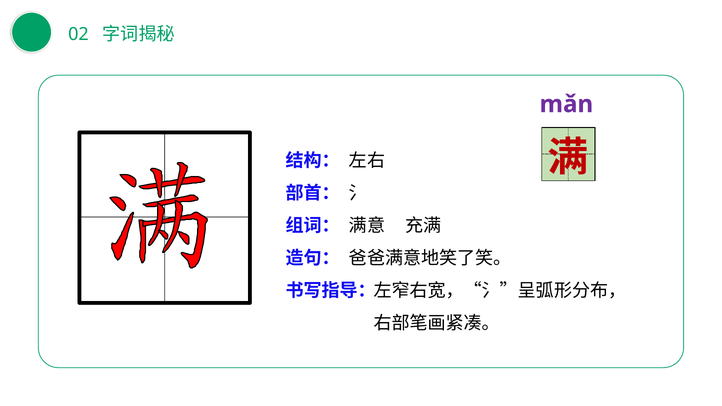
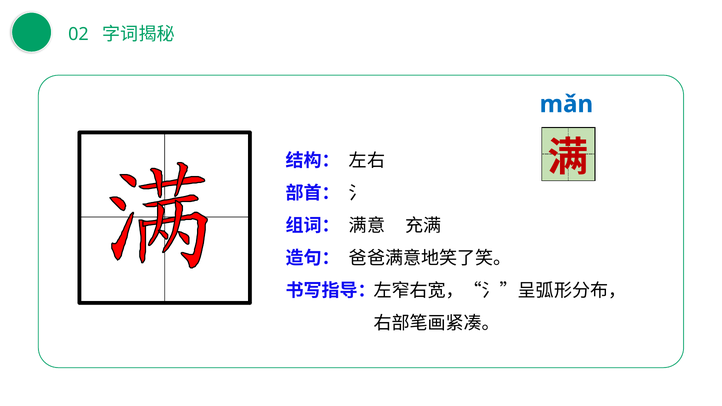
mǎn colour: purple -> blue (566, 104)
